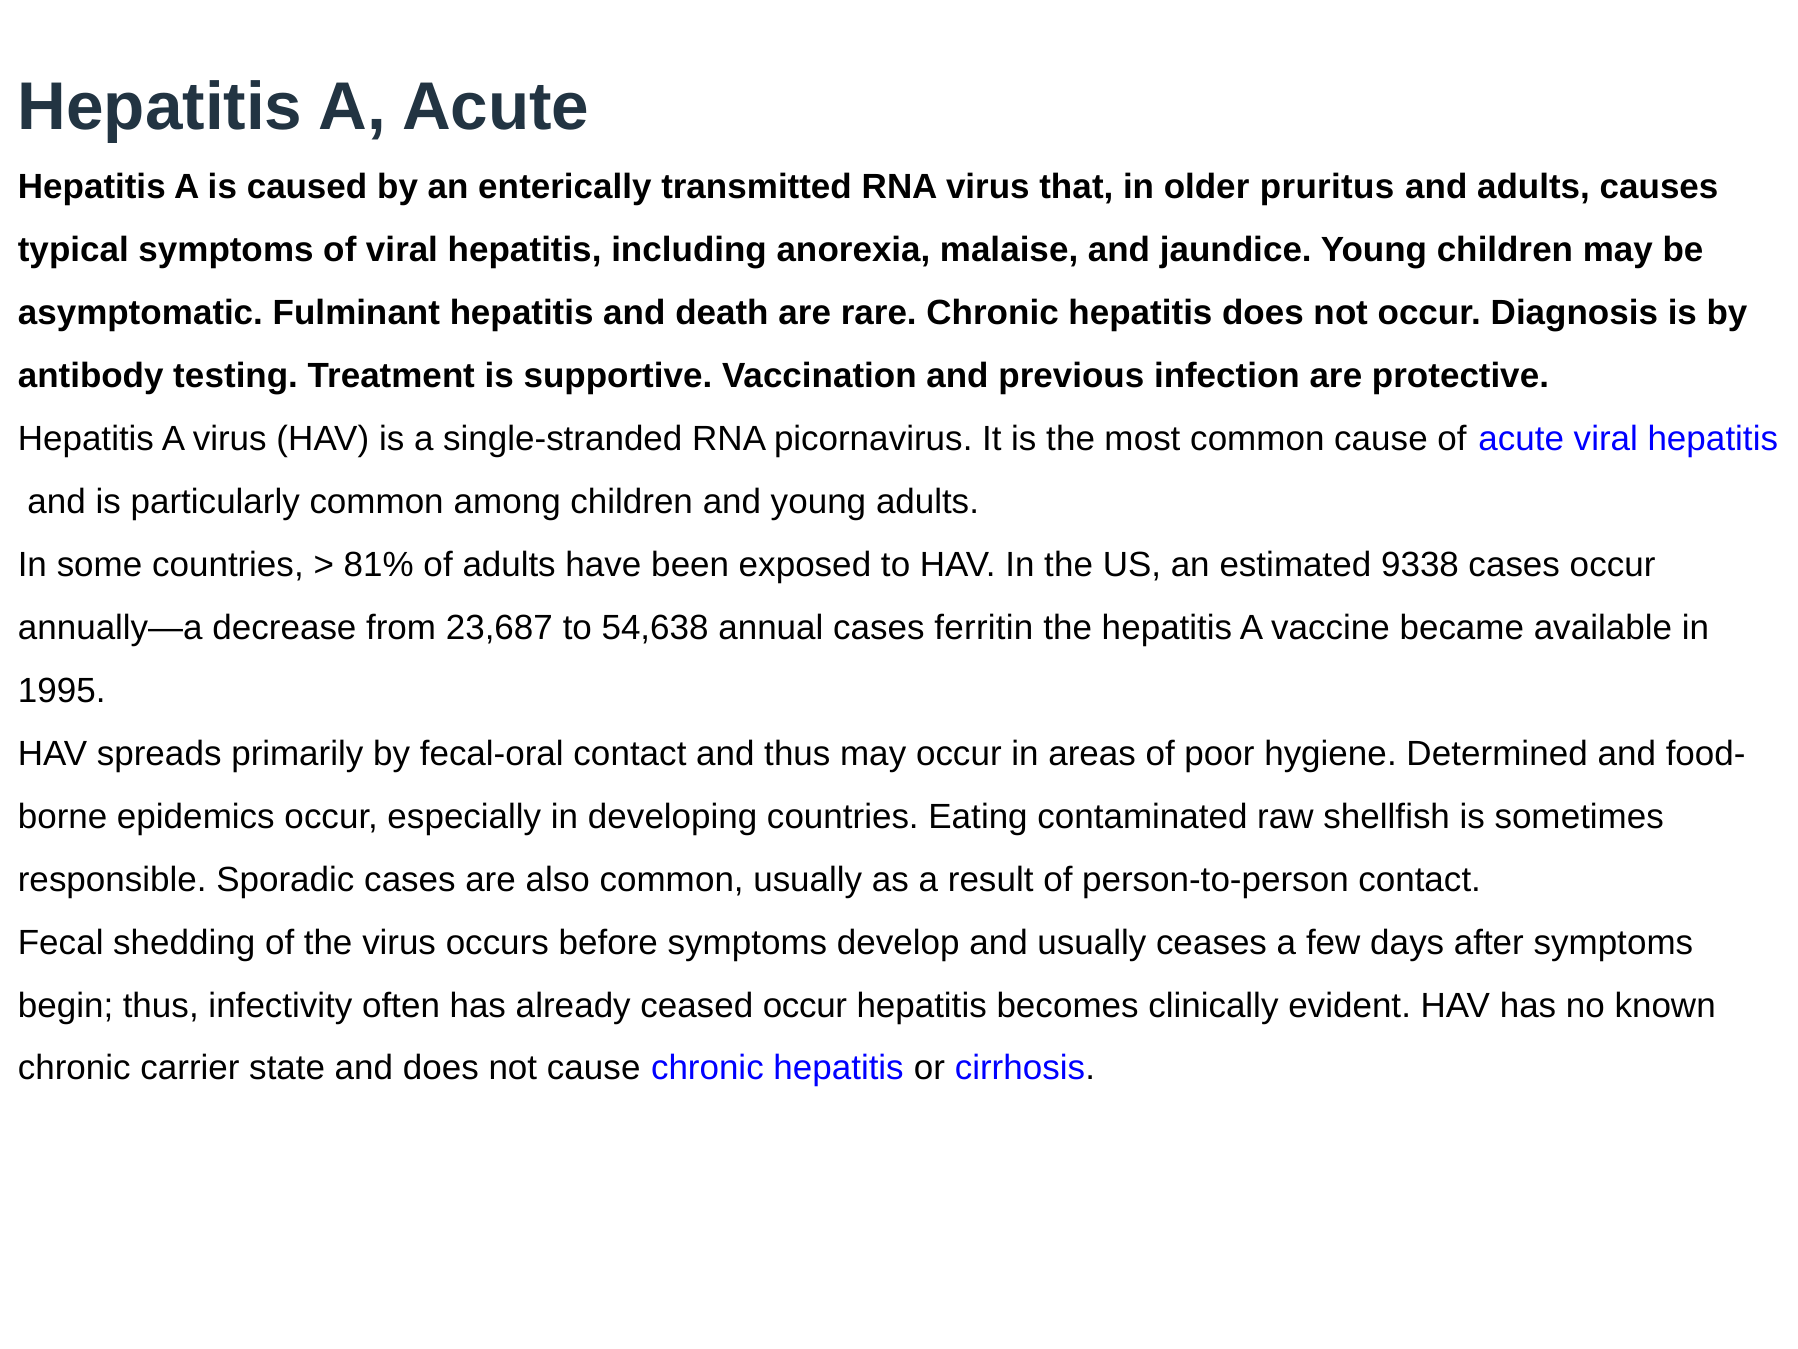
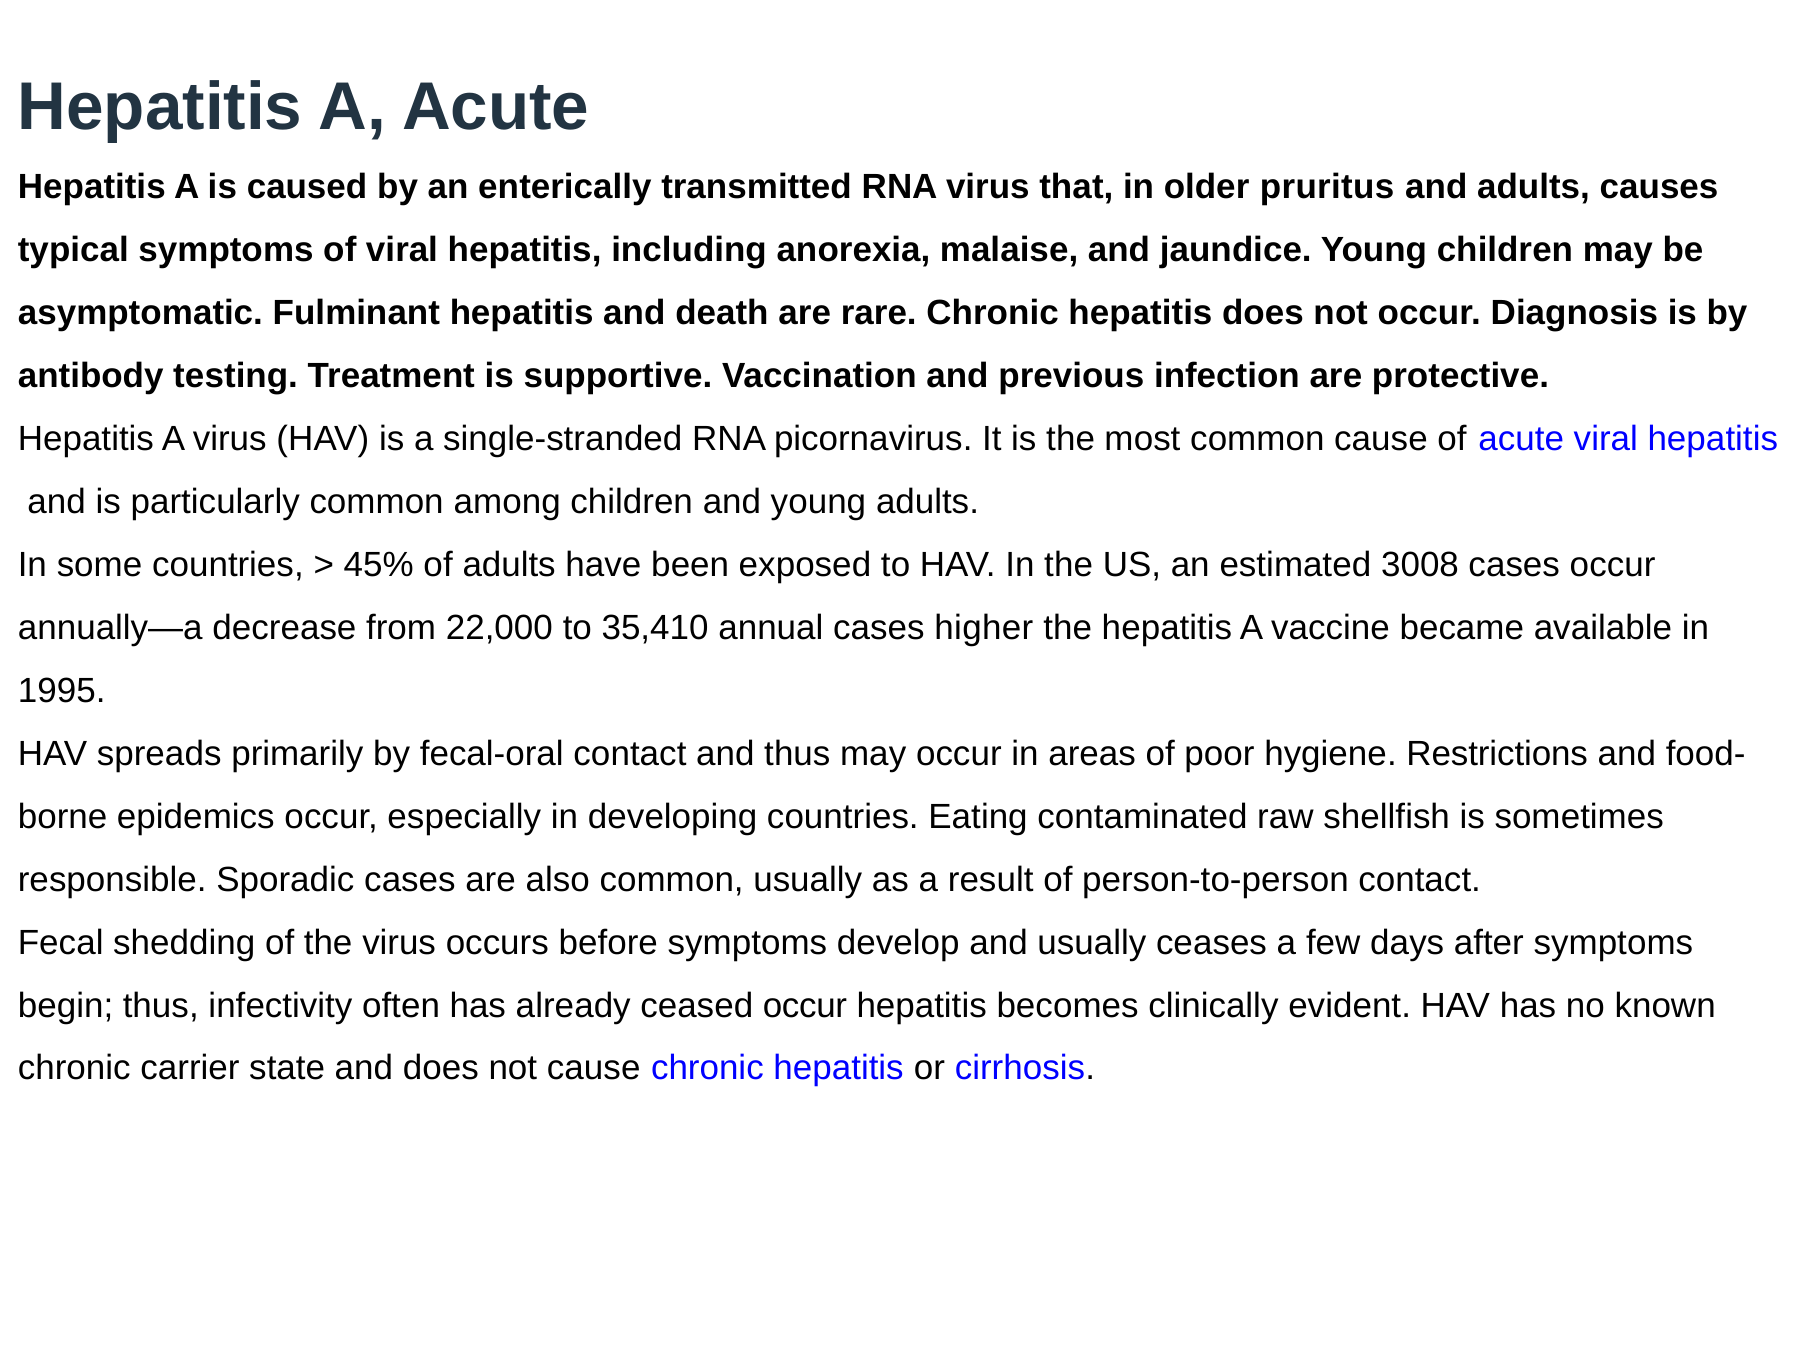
81%: 81% -> 45% (379, 565)
9338: 9338 -> 3008 (1420, 565)
23,687: 23,687 -> 22,000 (499, 628)
54,638: 54,638 -> 35,410 (655, 628)
ferritin: ferritin -> higher (984, 628)
Determined: Determined -> Restrictions (1497, 753)
